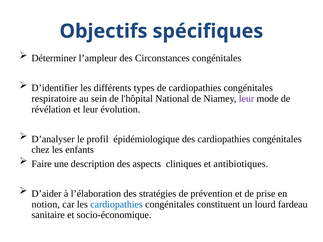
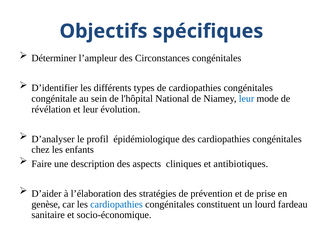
respiratoire: respiratoire -> congénitale (54, 99)
leur colour: purple -> blue (247, 99)
notion: notion -> genèse (46, 205)
